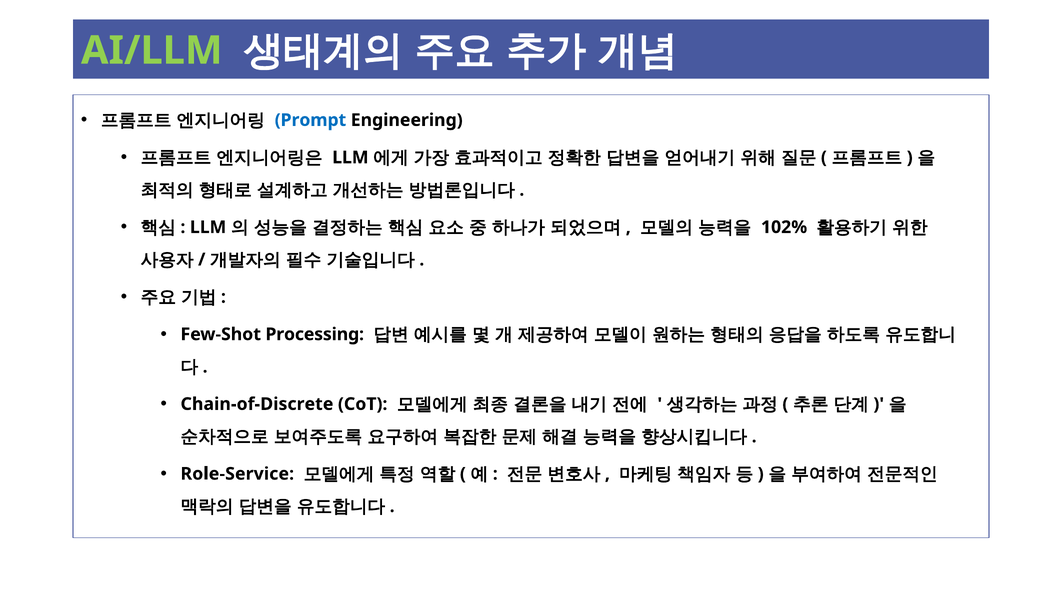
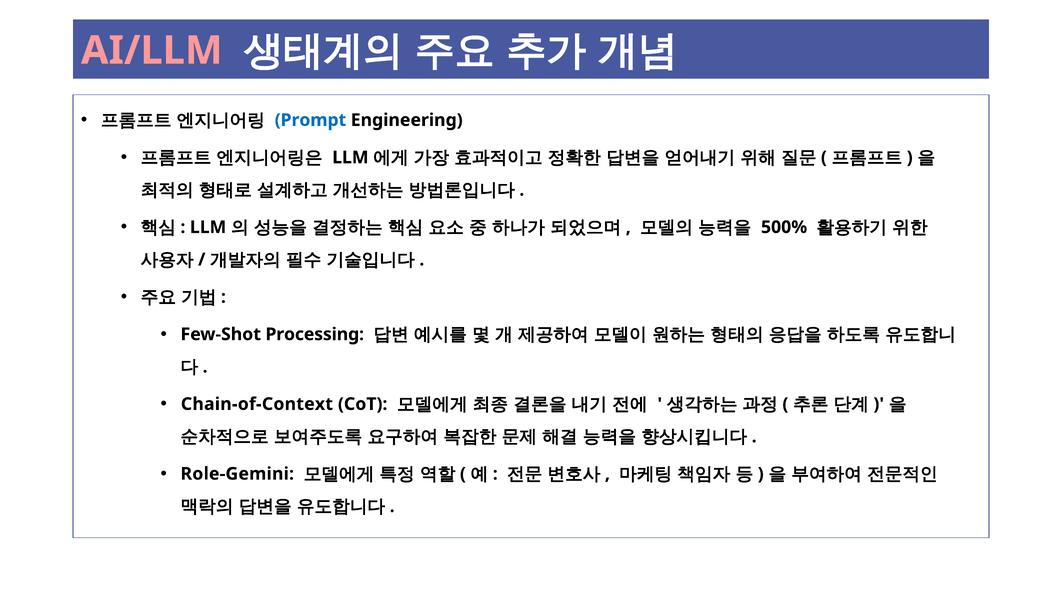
AI/LLM colour: light green -> pink (152, 51)
102%: 102% -> 500% (784, 227)
Chain-of-Discrete: Chain-of-Discrete -> Chain-of-Context (257, 404)
Role-Service: Role-Service -> Role-Gemini (237, 474)
